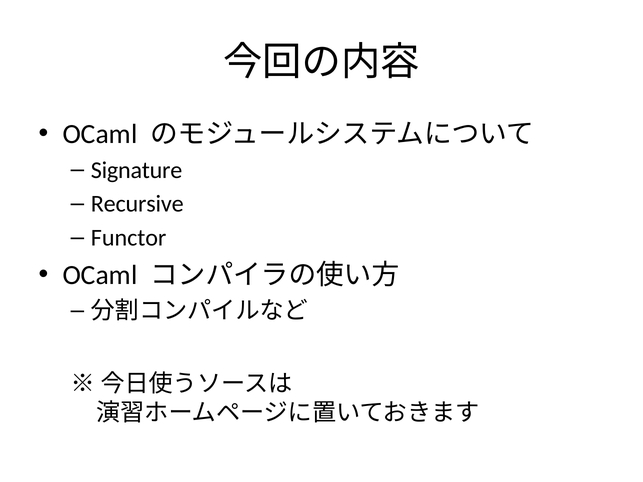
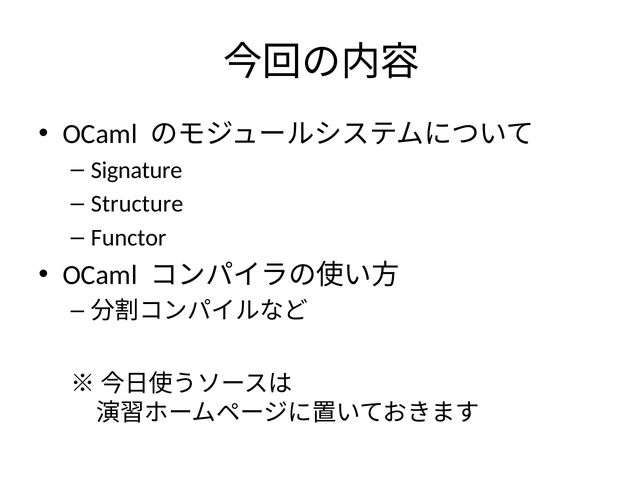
Recursive: Recursive -> Structure (137, 204)
